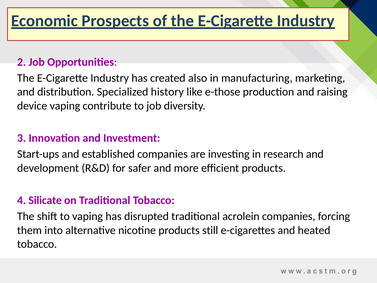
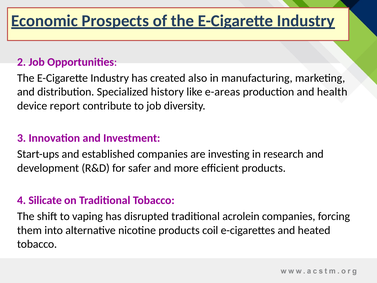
e-those: e-those -> e-areas (223, 92)
raising: raising -> health (332, 92)
device vaping: vaping -> report (65, 106)
still: still -> coil (210, 230)
